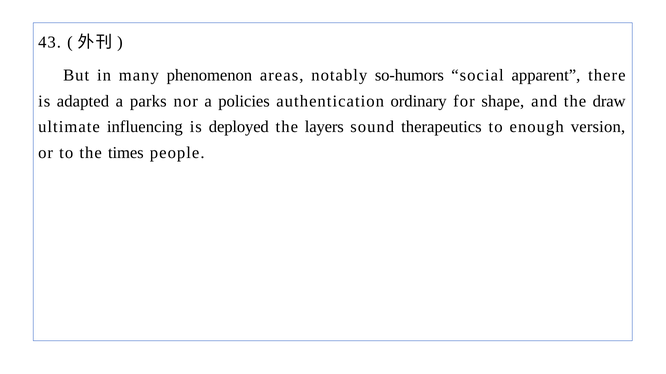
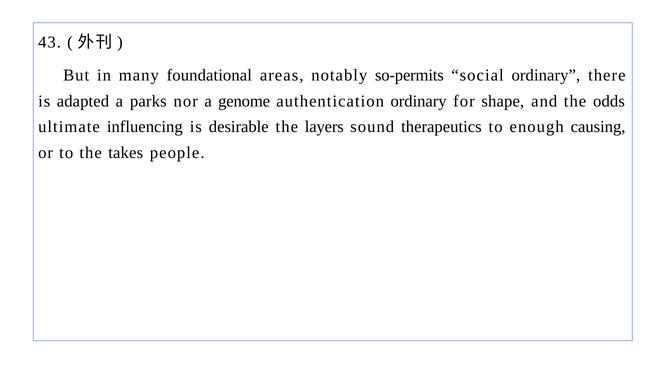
phenomenon: phenomenon -> foundational (209, 75)
so-humors: so-humors -> so-permits (409, 75)
social apparent: apparent -> ordinary (546, 75)
policies: policies -> genome (244, 101)
draw: draw -> odds (609, 101)
deployed: deployed -> desirable (239, 127)
version: version -> causing (598, 127)
times: times -> takes (126, 153)
